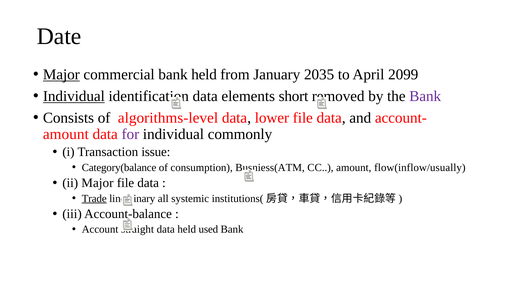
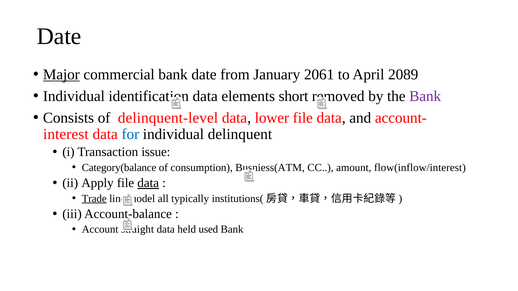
bank held: held -> date (204, 75)
2035: 2035 -> 2061 (319, 75)
2099: 2099 -> 2089 (403, 75)
Individual underline: present -> none (74, 96)
algorithms-level: algorithms-level -> delinquent-level (168, 118)
amount: amount -> interest (66, 134)
for colour: purple -> blue (130, 134)
commonly: commonly -> delinquent (240, 134)
flow(inflow/usually: flow(inflow/usually -> flow(inflow/interest (420, 168)
ii Major: Major -> Apply (98, 183)
data underline: none -> present (148, 183)
binary: binary -> model (142, 199)
systemic: systemic -> typically (190, 199)
